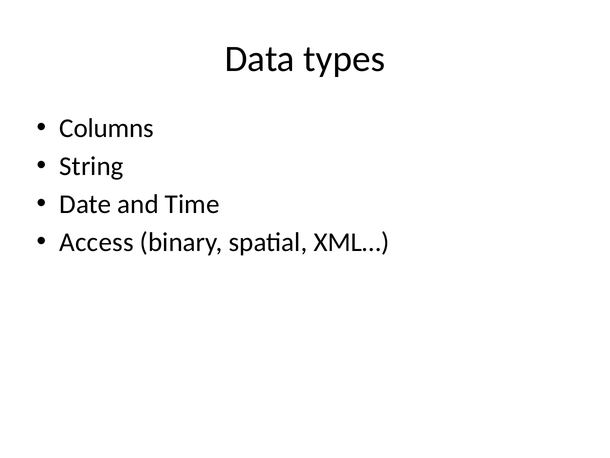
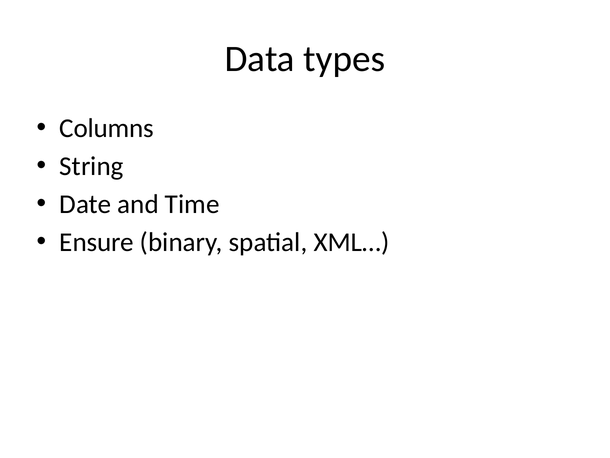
Access: Access -> Ensure (97, 242)
